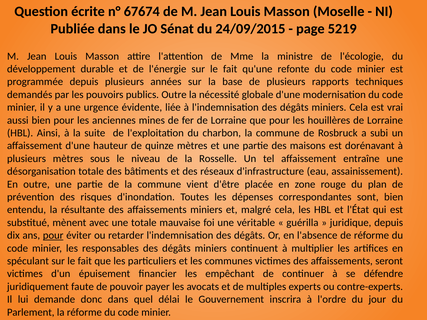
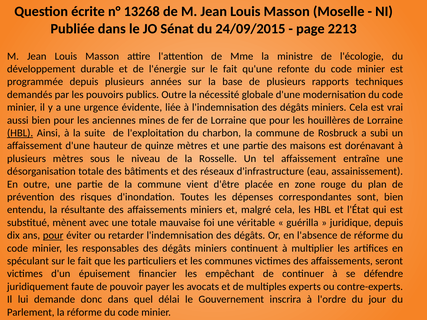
67674: 67674 -> 13268 (142, 12)
5219: 5219 -> 2213 (342, 29)
HBL underline: none -> present (20, 133)
